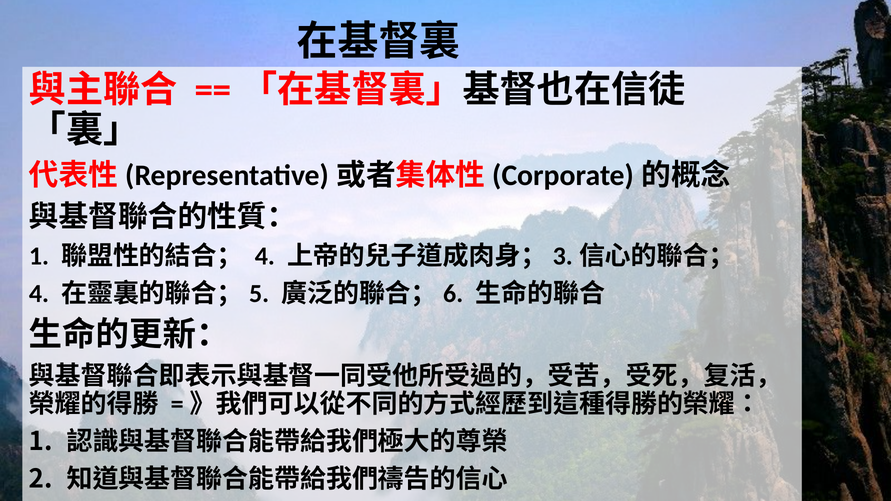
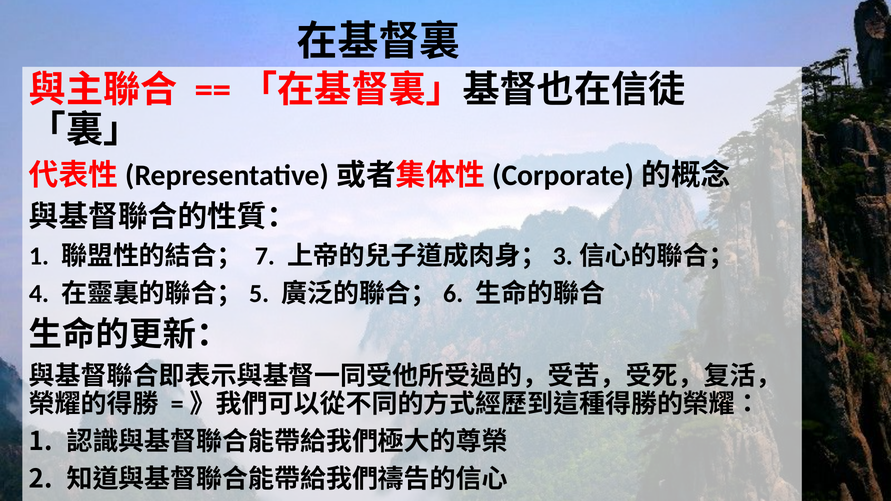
4: 4 -> 7 (265, 256)
